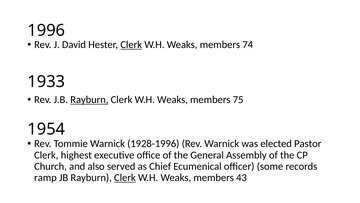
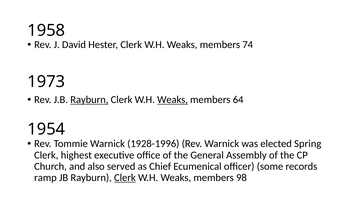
1996: 1996 -> 1958 (46, 30)
Clerk underline: present -> none (131, 45)
1933: 1933 -> 1973 (46, 82)
Weaks underline: none -> present (172, 99)
75: 75 -> 64 (238, 99)
Pastor: Pastor -> Spring (308, 143)
43: 43 -> 98 (241, 177)
